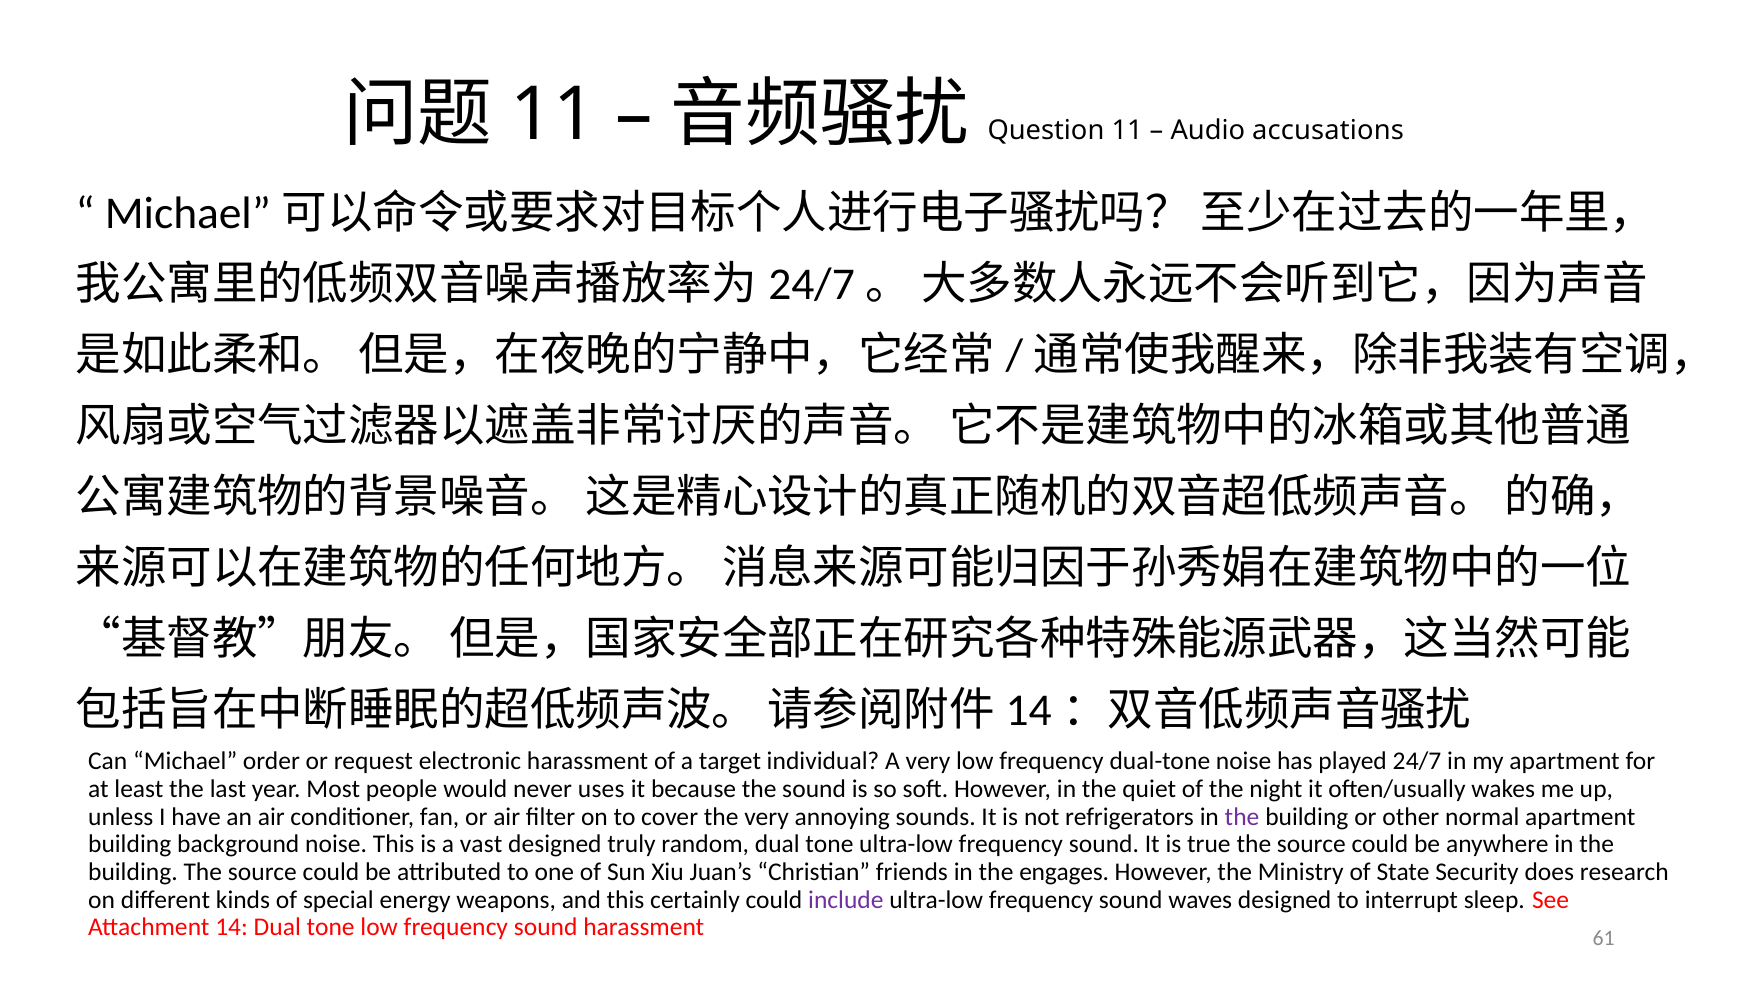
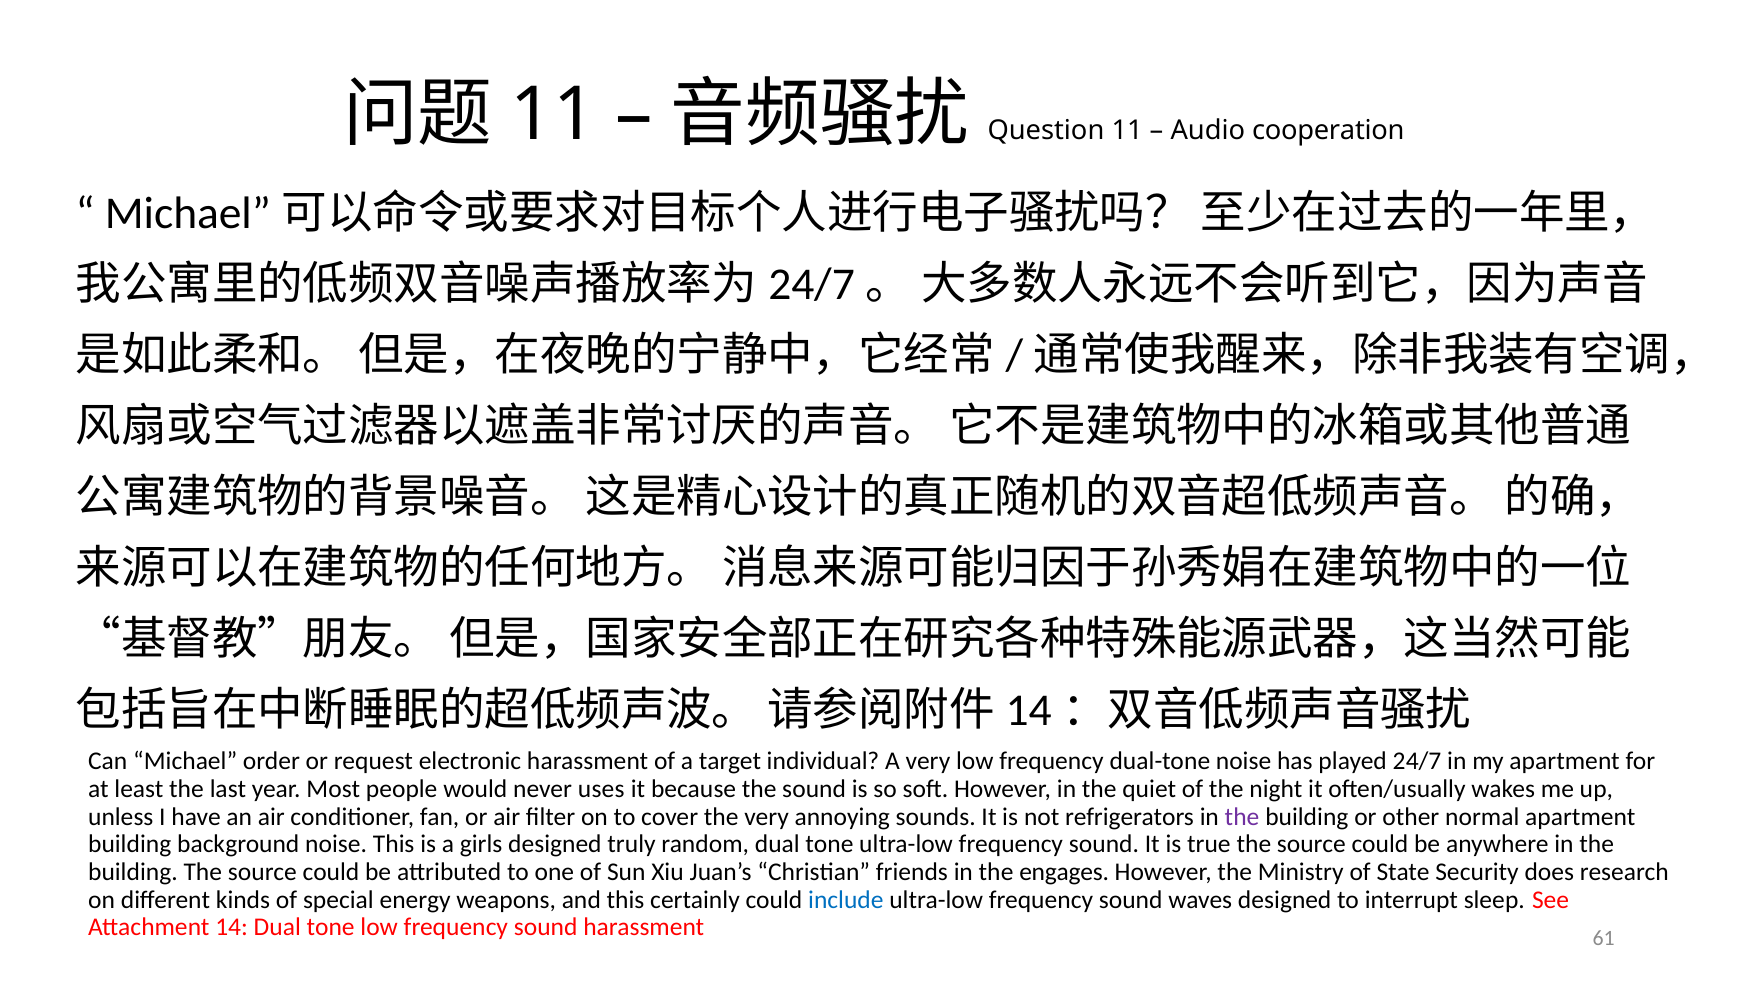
accusations: accusations -> cooperation (1328, 130)
vast: vast -> girls (481, 845)
include colour: purple -> blue (846, 900)
